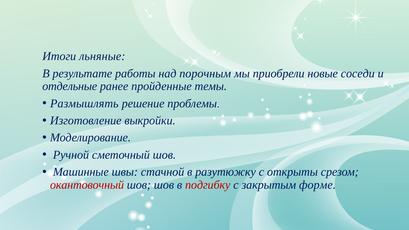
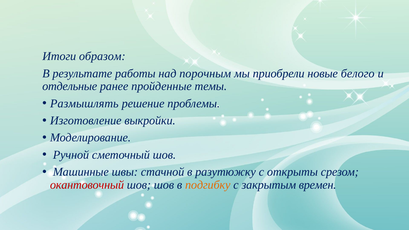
льняные: льняные -> образом (102, 56)
соседи: соседи -> белого (358, 74)
подгибку colour: red -> orange (208, 185)
форме: форме -> времен (318, 185)
